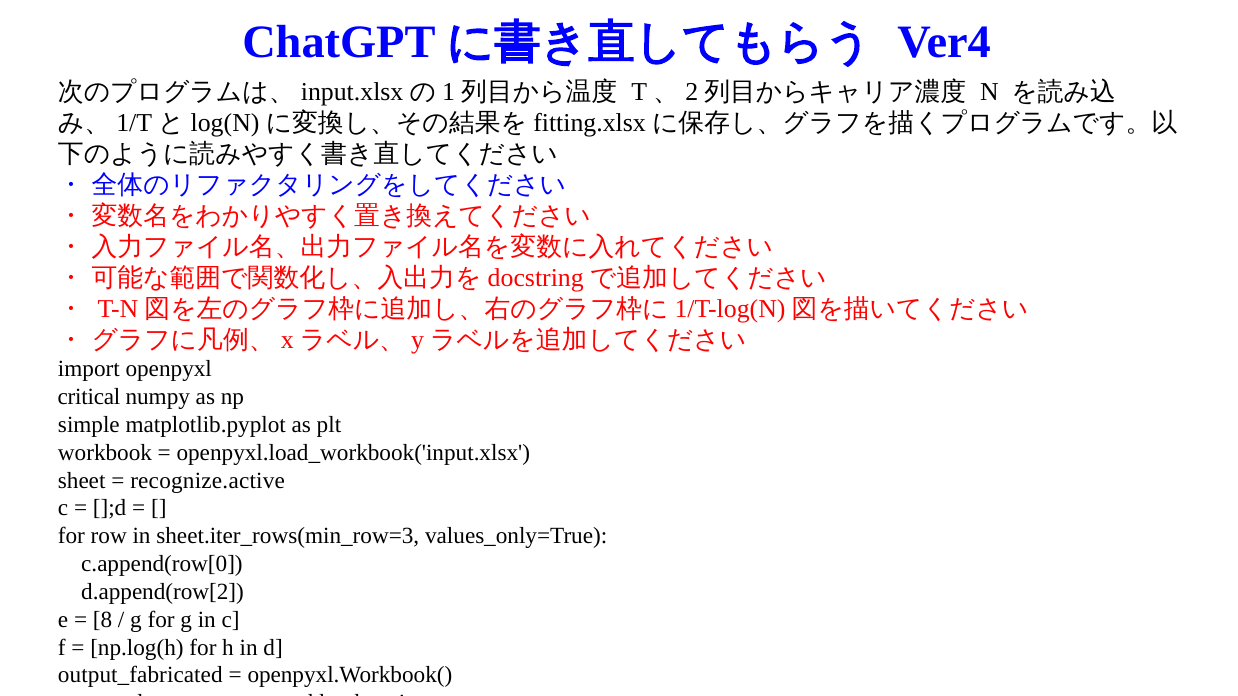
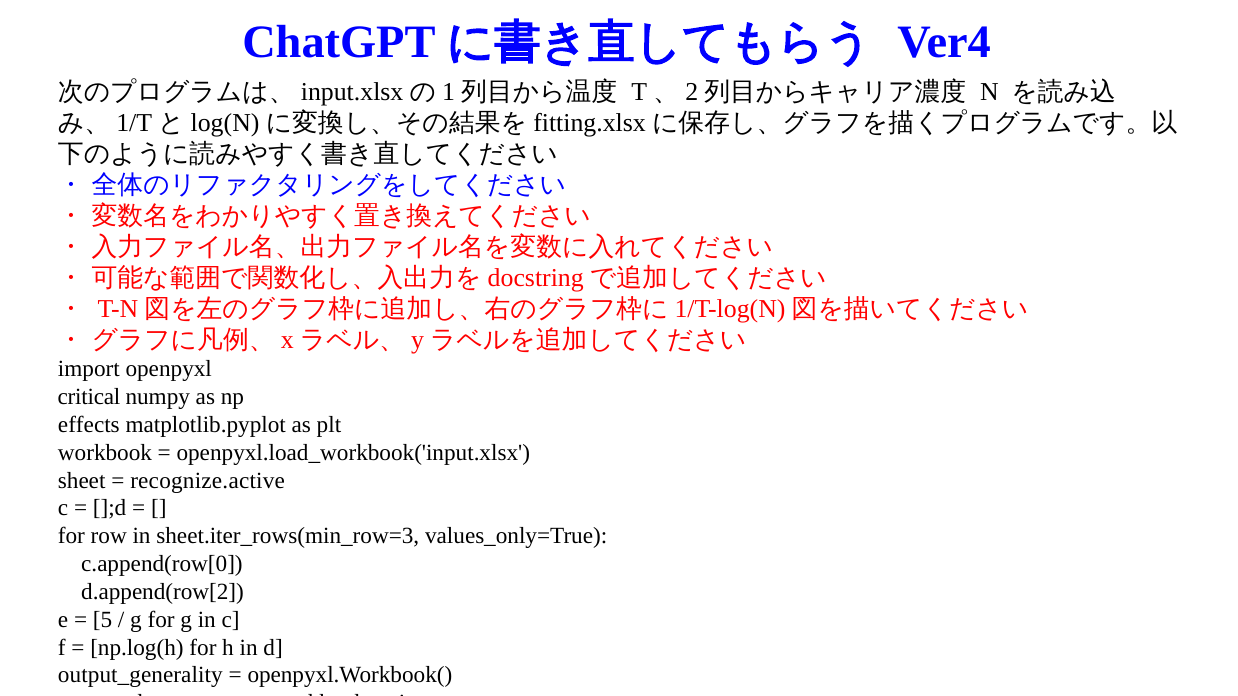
simple: simple -> effects (89, 425)
8: 8 -> 5 (103, 620)
output_fabricated: output_fabricated -> output_generality (140, 676)
